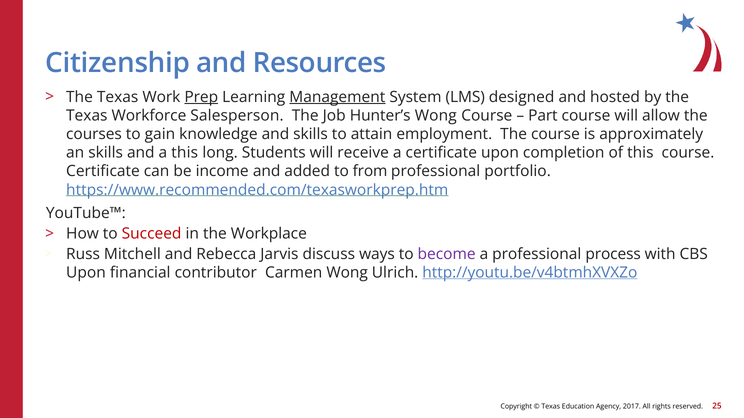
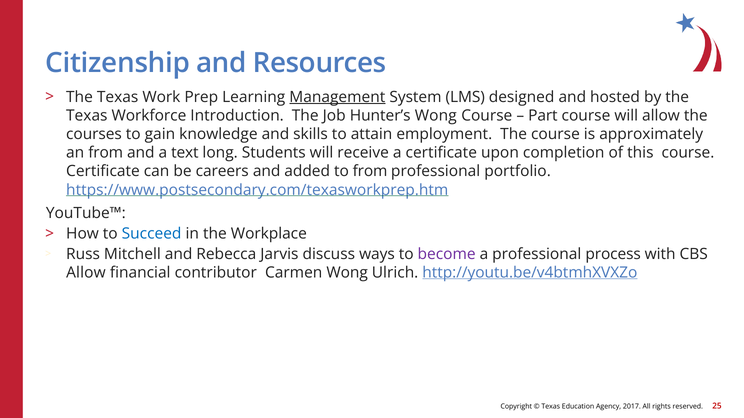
Prep underline: present -> none (201, 97)
Salesperson: Salesperson -> Introduction (237, 116)
an skills: skills -> from (106, 153)
a this: this -> text (185, 153)
income: income -> careers (222, 172)
https://www.recommended.com/texasworkprep.htm: https://www.recommended.com/texasworkprep.htm -> https://www.postsecondary.com/texasworkprep.htm (257, 190)
Succeed colour: red -> blue (152, 234)
Upon: Upon -> Allow (86, 273)
